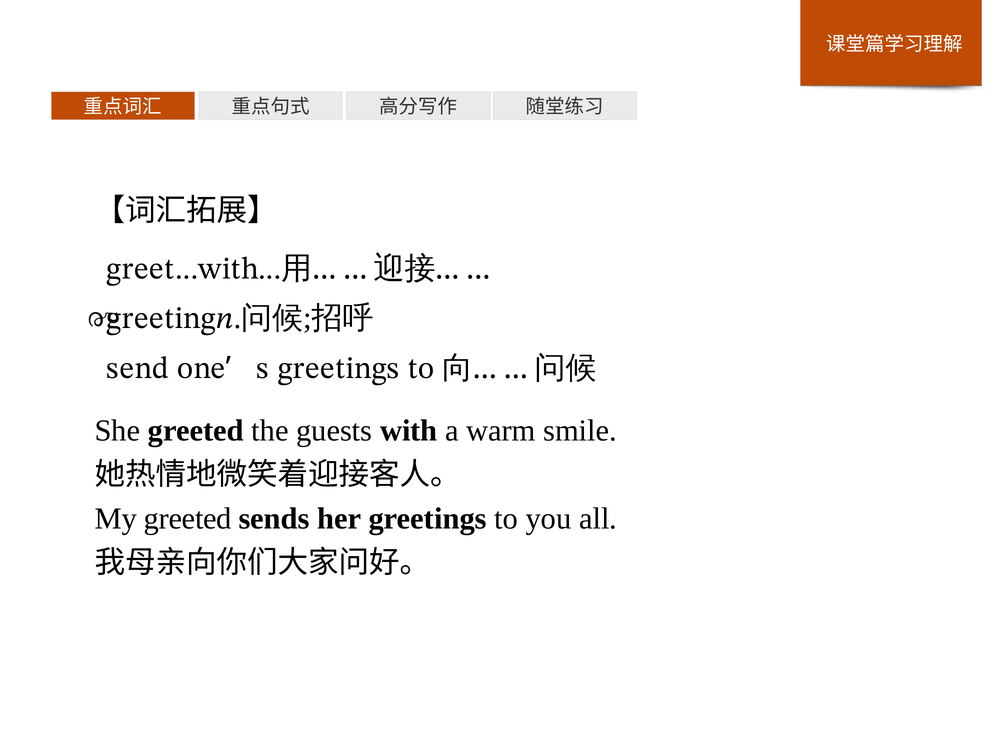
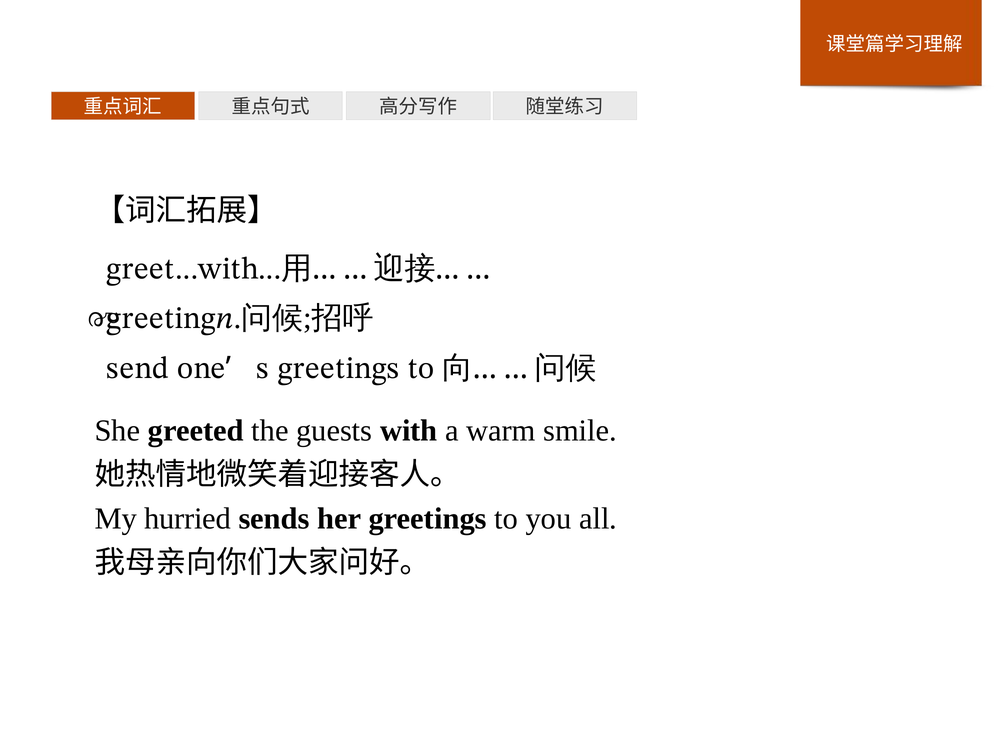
My greeted: greeted -> hurried (188, 519)
